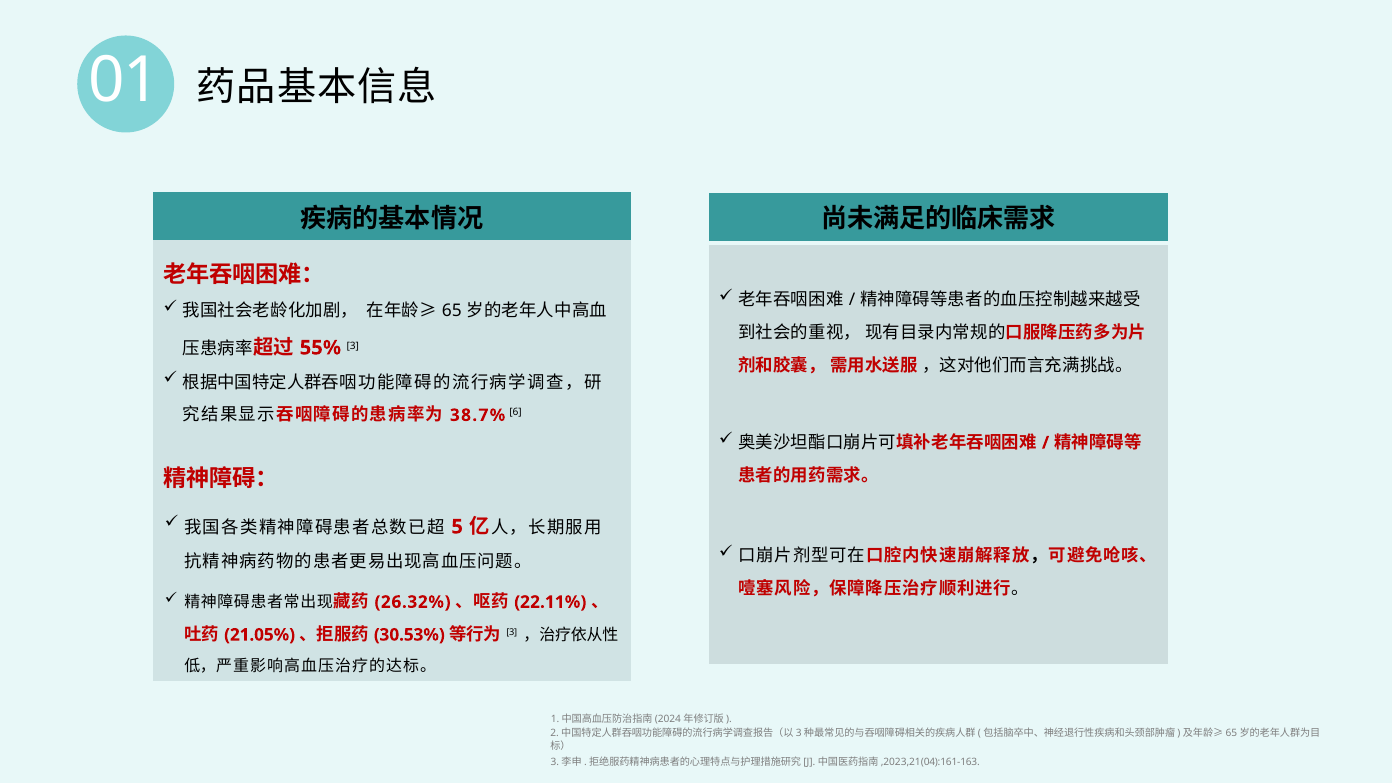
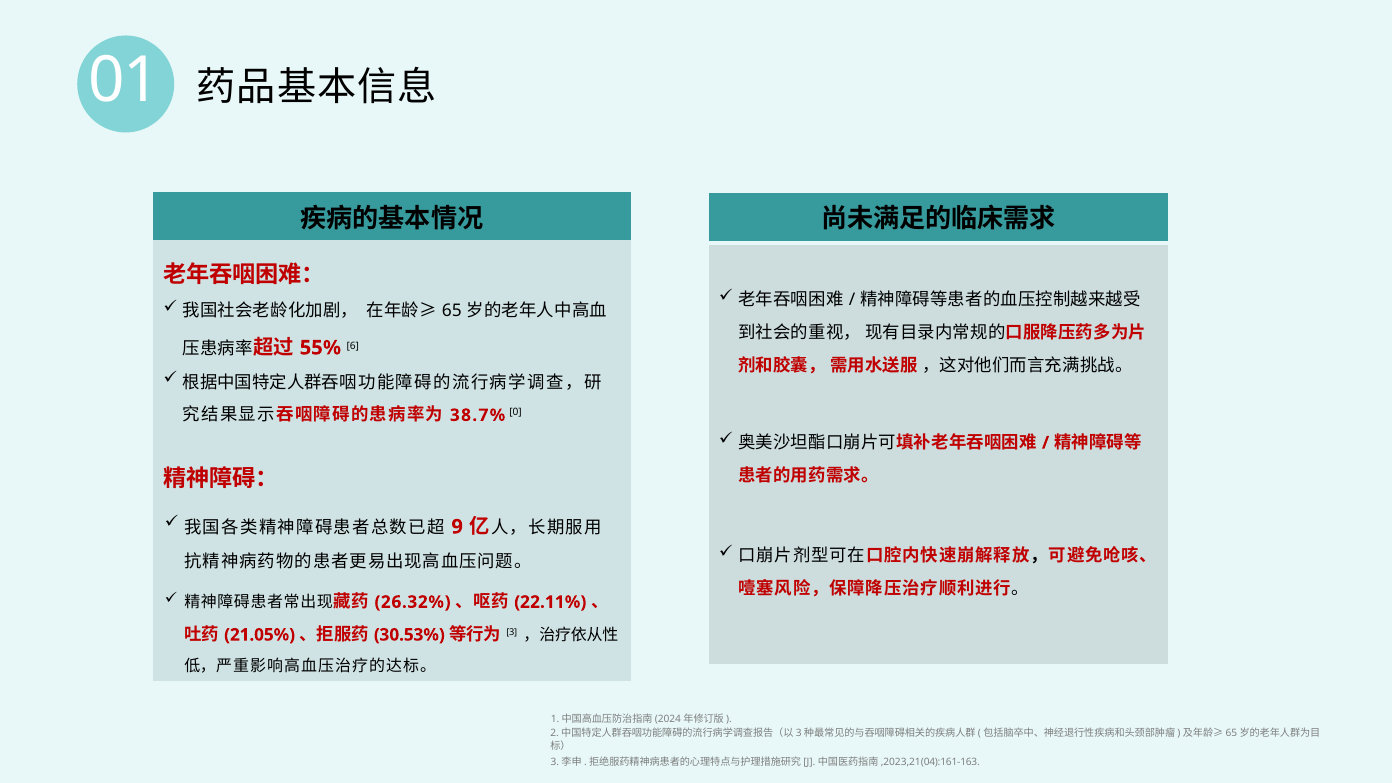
3: 3 -> 6 (353, 346)
6: 6 -> 0 (516, 413)
5: 5 -> 9 (457, 527)
